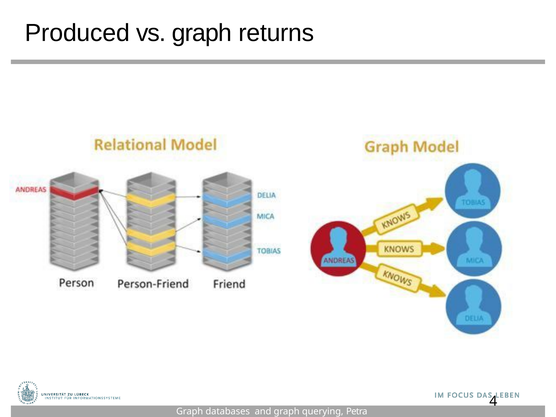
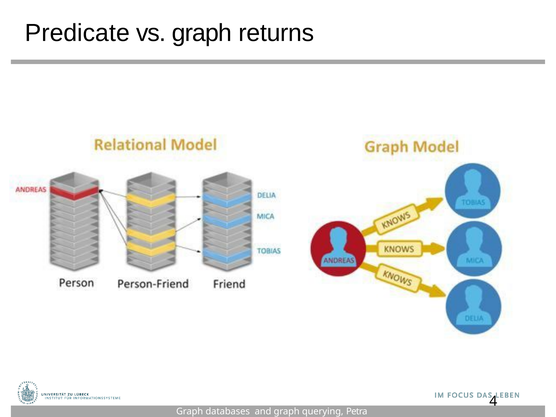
Produced: Produced -> Predicate (77, 33)
